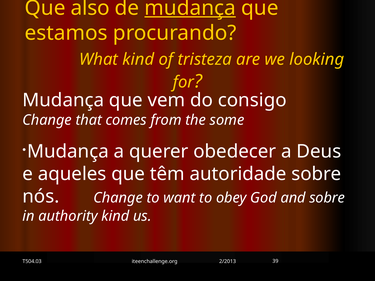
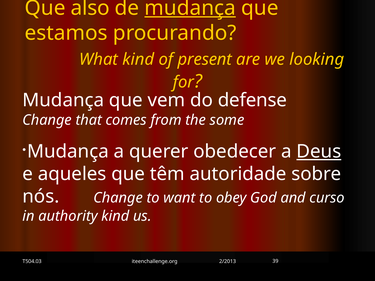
tristeza: tristeza -> present (205, 59)
consigo: consigo -> defense (252, 100)
Deus underline: none -> present (319, 152)
and sobre: sobre -> curso (327, 198)
